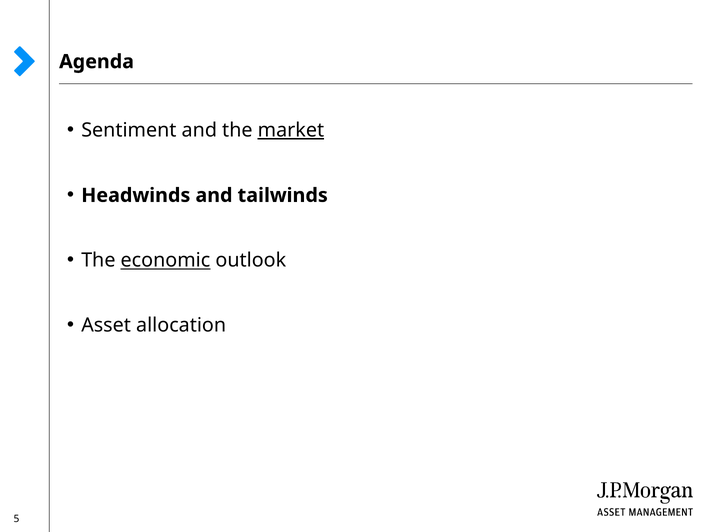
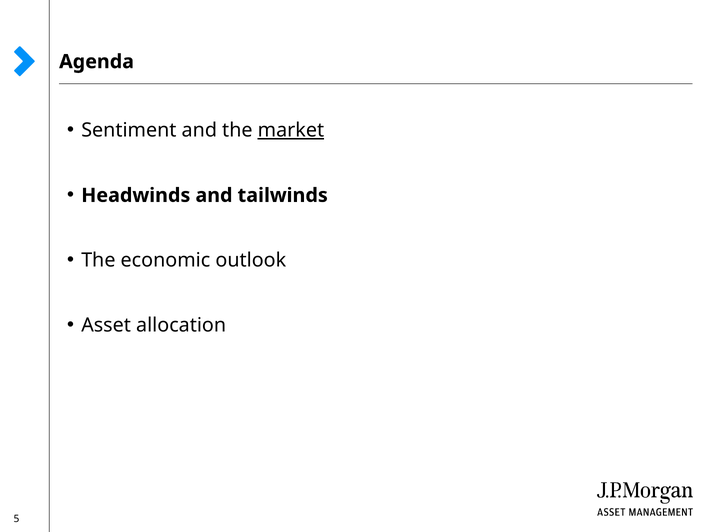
economic underline: present -> none (165, 260)
